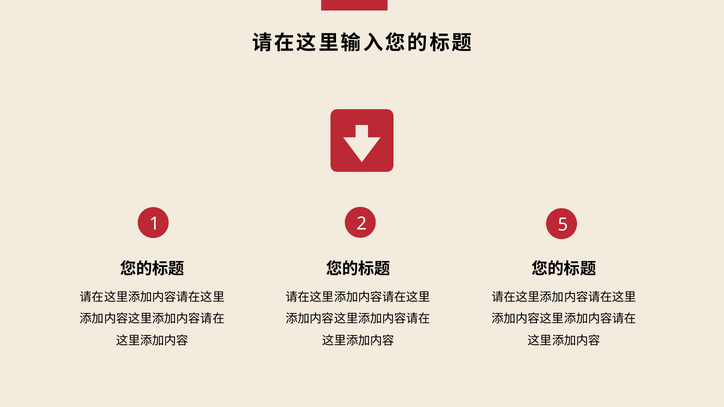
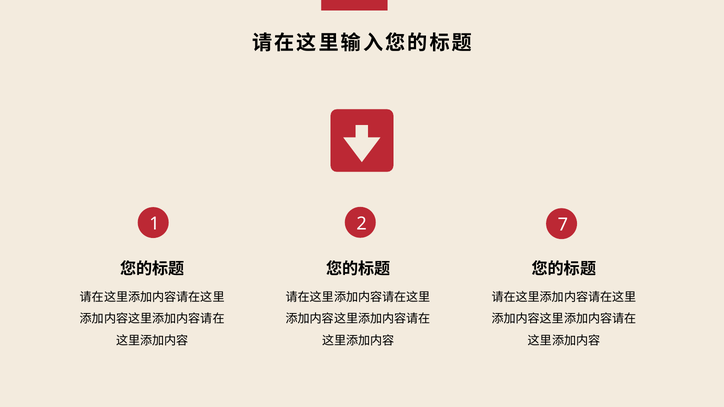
5: 5 -> 7 (563, 225)
